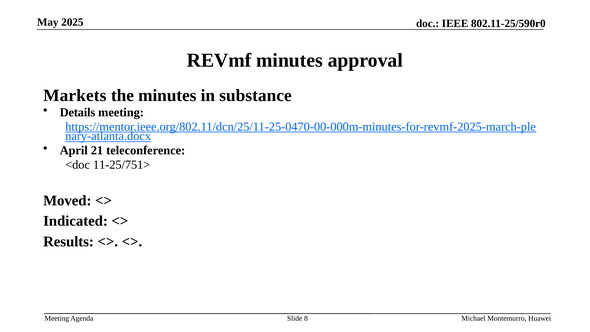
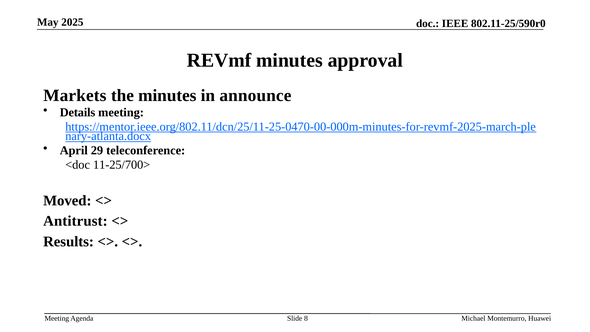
substance: substance -> announce (255, 96)
21: 21 -> 29 (97, 150)
11-25/751>: 11-25/751> -> 11-25/700> (122, 165)
Indicated: Indicated -> Antitrust (75, 221)
